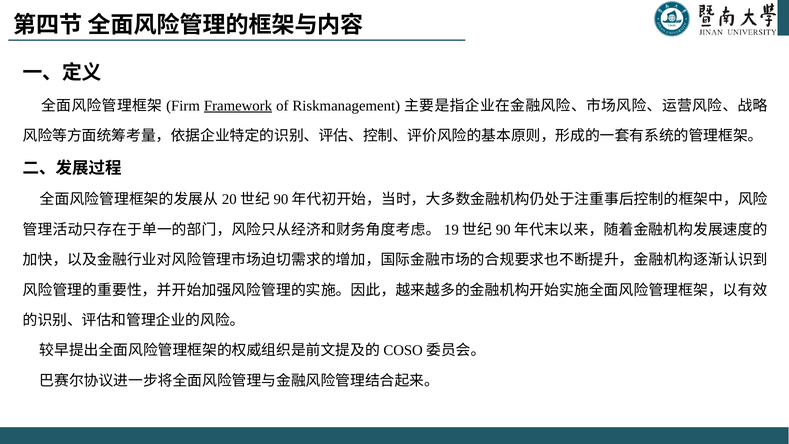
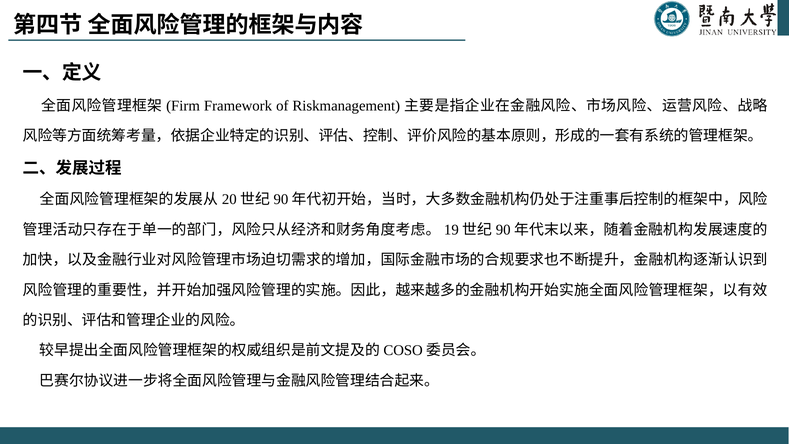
Framework underline: present -> none (238, 106)
